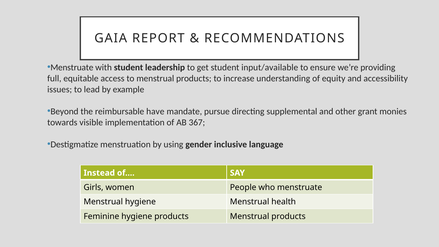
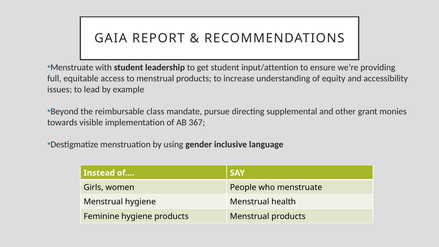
input/available: input/available -> input/attention (270, 67)
have: have -> class (155, 111)
